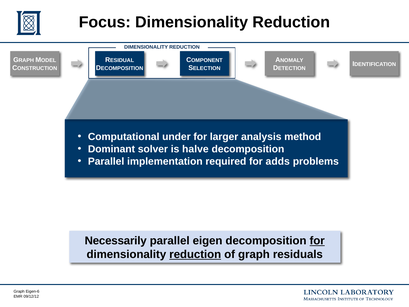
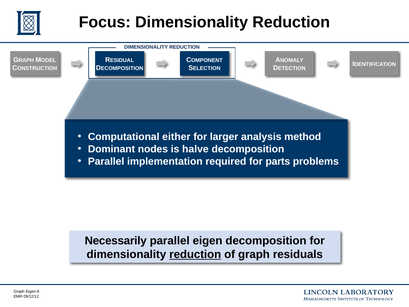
under: under -> either (176, 137)
solver: solver -> nodes (153, 149)
adds: adds -> parts (278, 161)
for underline: present -> none (317, 241)
